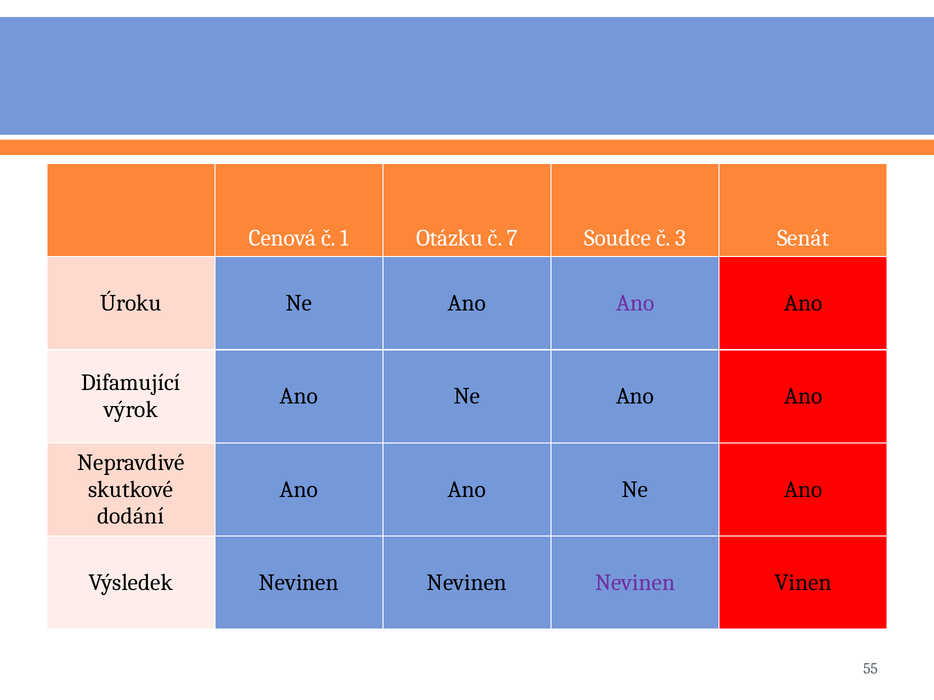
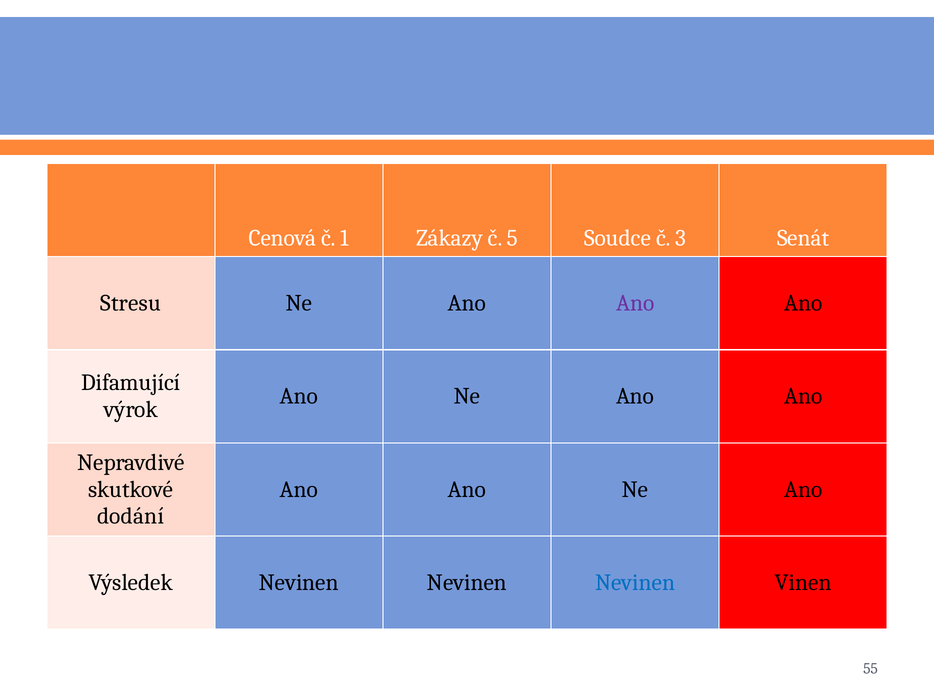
Otázku: Otázku -> Zákazy (449, 238)
7: 7 -> 5 (512, 238)
Úroku: Úroku -> Stresu (131, 303)
Nevinen colour: purple -> blue (635, 583)
